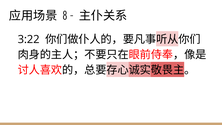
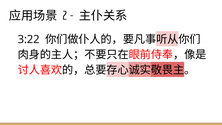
8: 8 -> 2 (65, 16)
